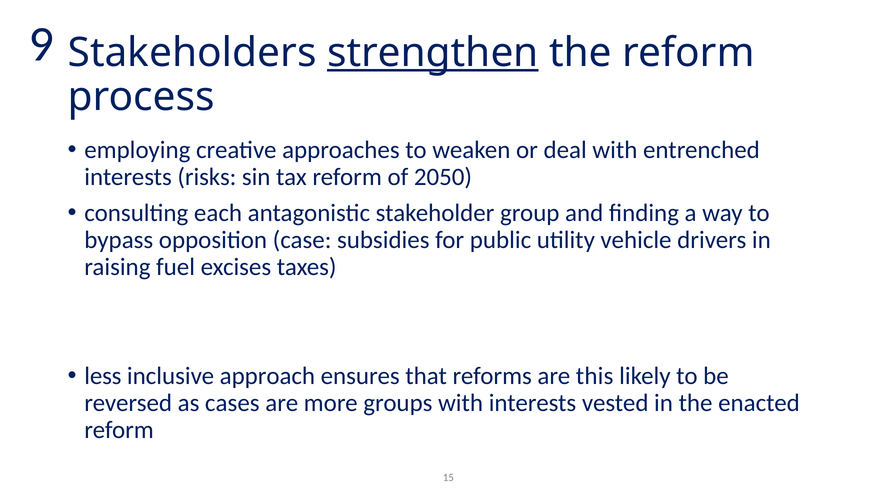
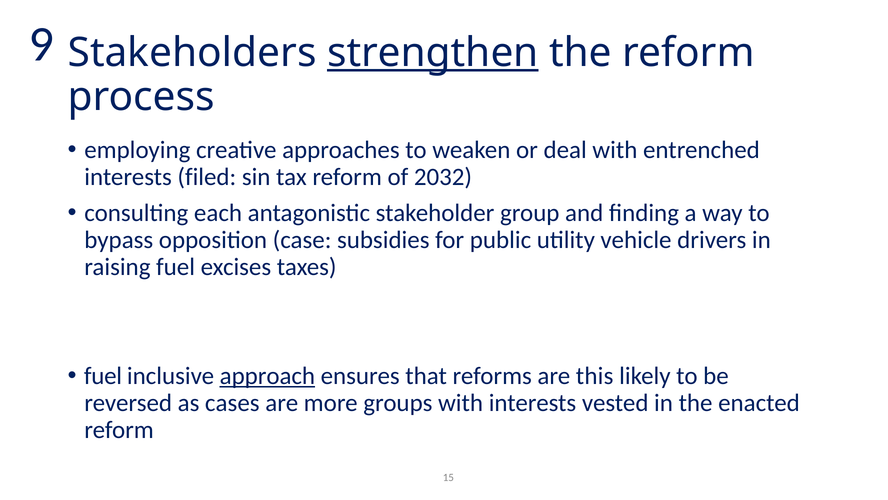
risks: risks -> filed (207, 177)
2050: 2050 -> 2032 (443, 177)
less: less -> fuel (103, 376)
approach underline: none -> present (267, 376)
